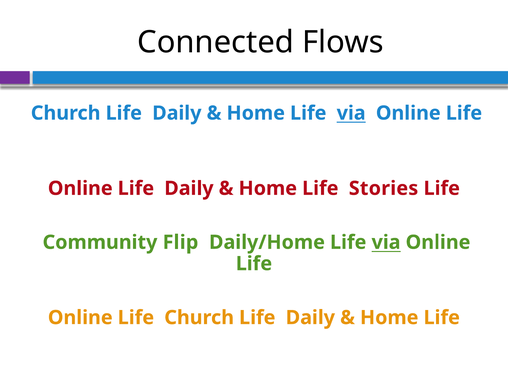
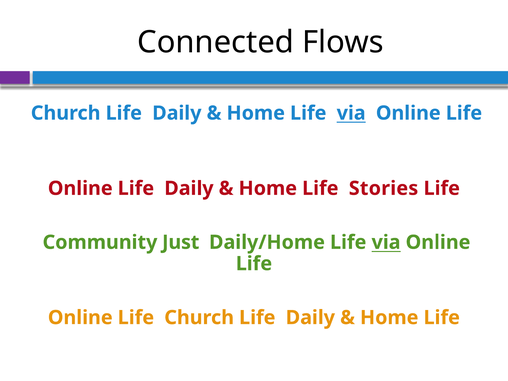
Flip: Flip -> Just (181, 242)
